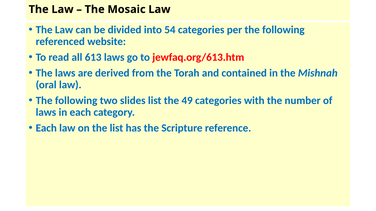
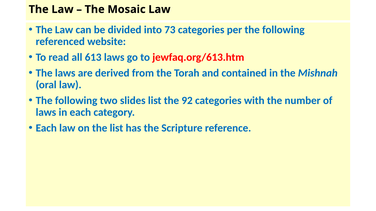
54: 54 -> 73 (170, 30)
49: 49 -> 92 (187, 101)
